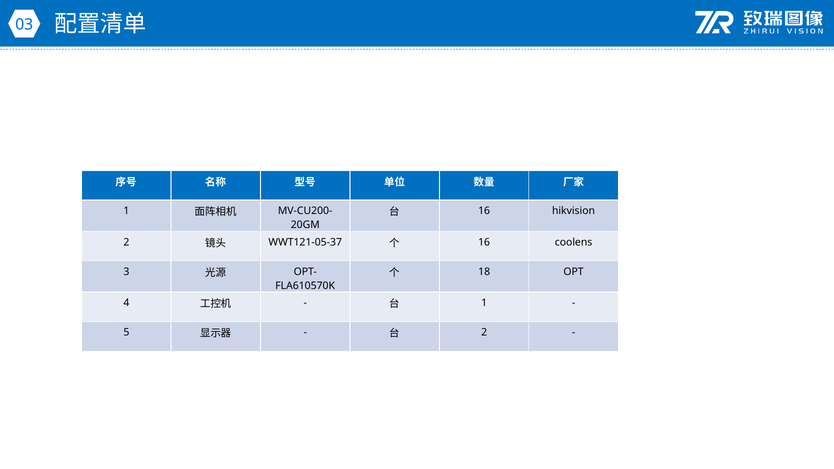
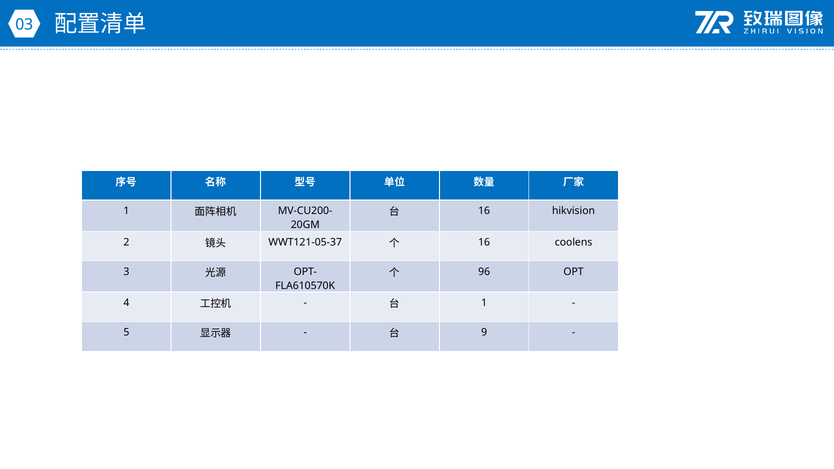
18: 18 -> 96 (484, 272)
2: 2 -> 9 (484, 333)
